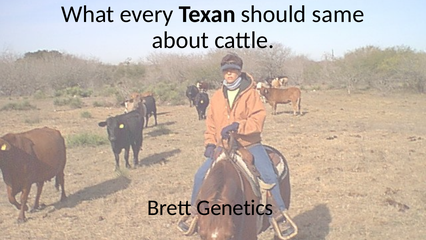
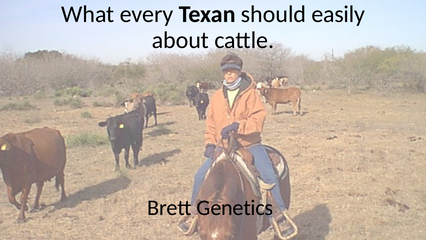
same: same -> easily (338, 14)
